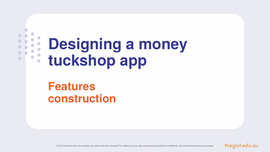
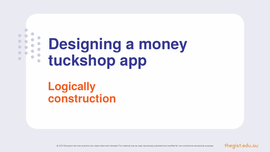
Features: Features -> Logically (72, 87)
